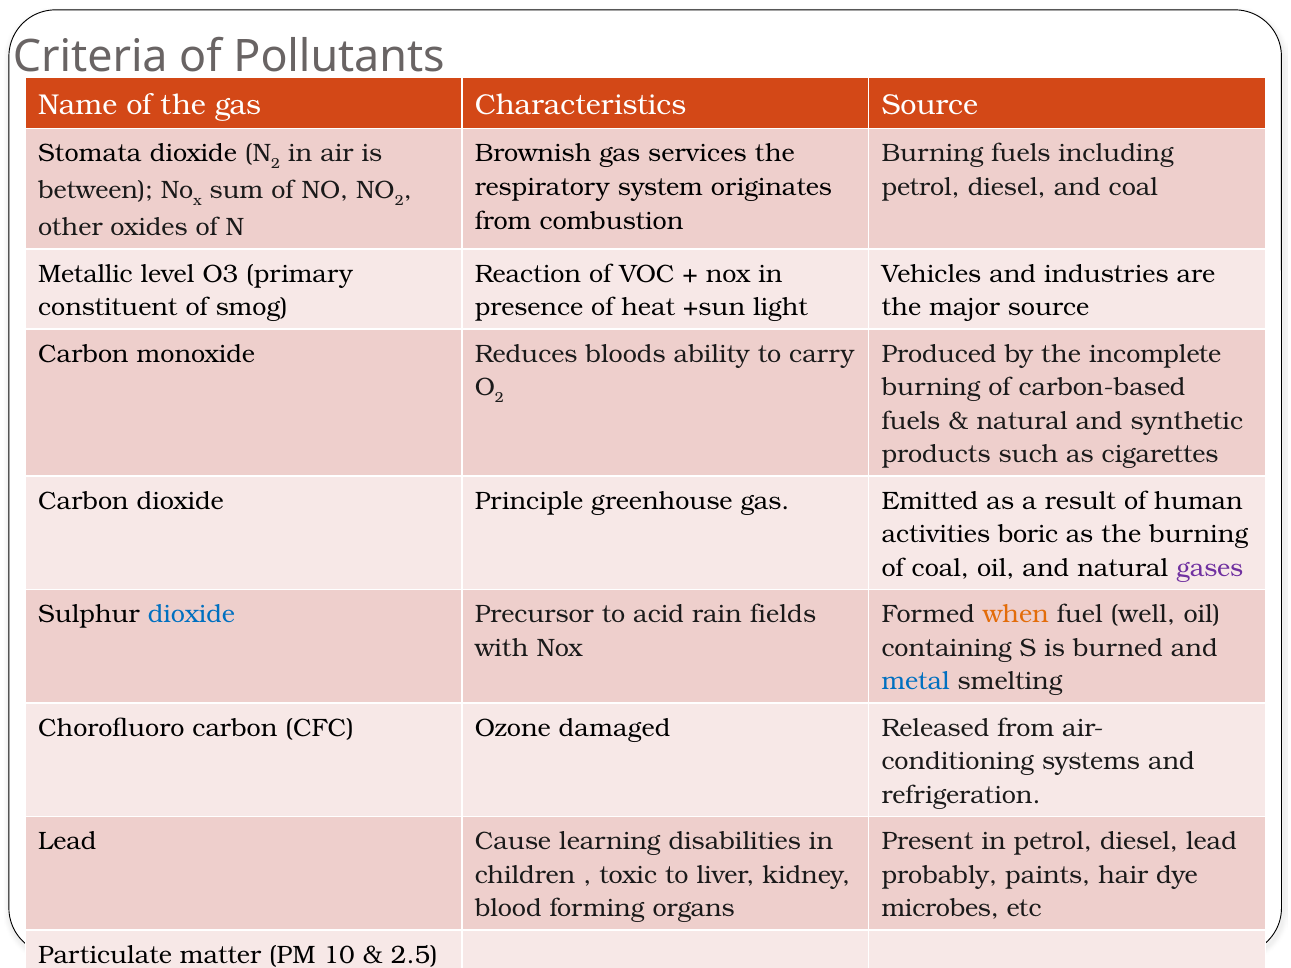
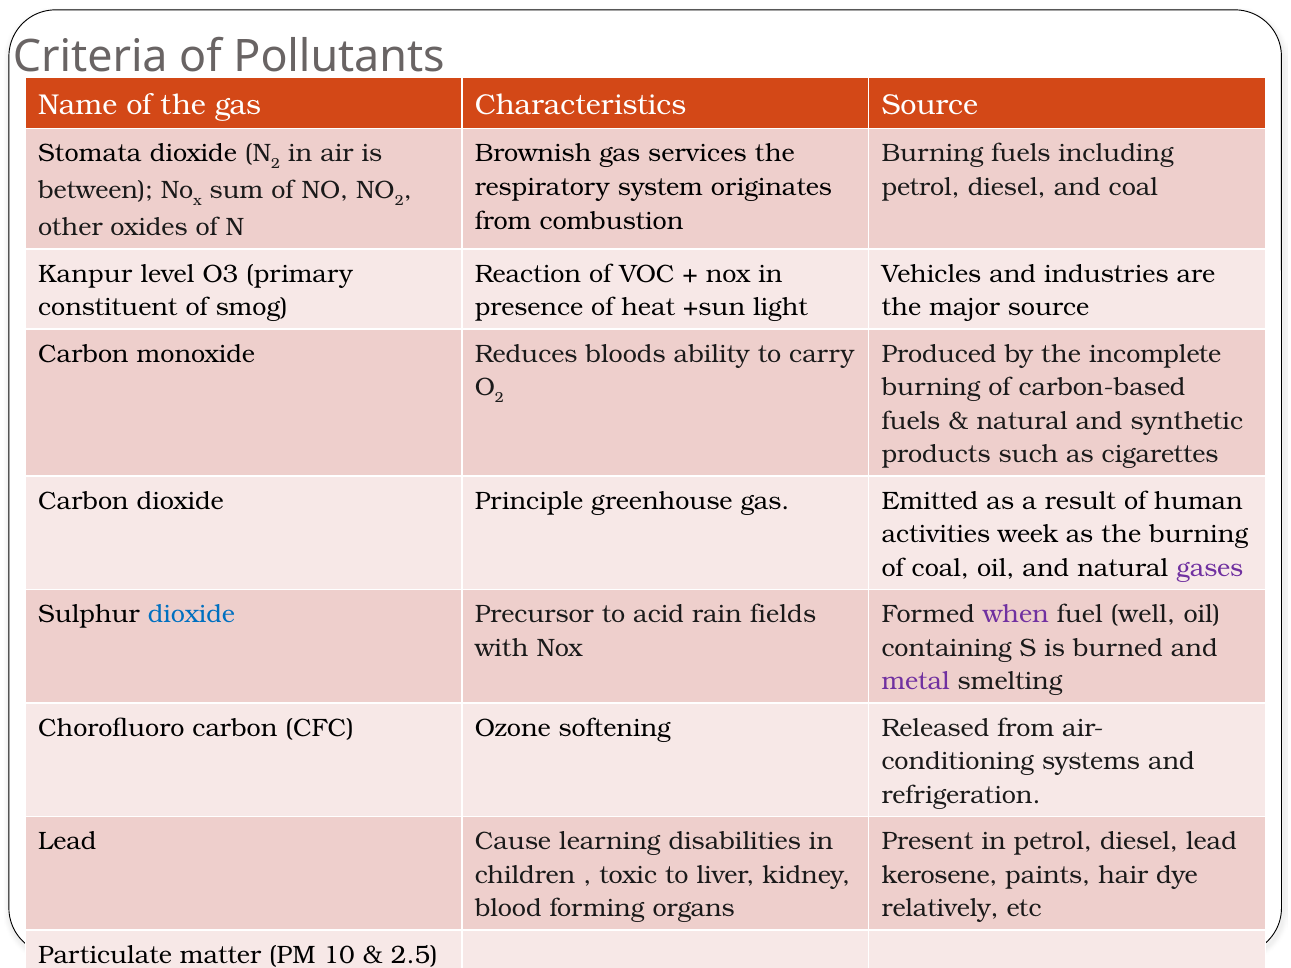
Metallic: Metallic -> Kanpur (85, 274)
boric: boric -> week (1028, 535)
when colour: orange -> purple (1016, 615)
metal colour: blue -> purple (916, 682)
damaged: damaged -> softening (615, 728)
probably: probably -> kerosene (939, 875)
microbes: microbes -> relatively (940, 909)
